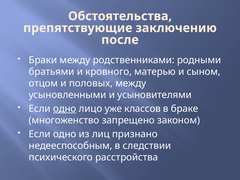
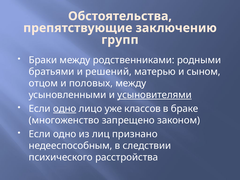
после: после -> групп (120, 40)
кровного: кровного -> решений (109, 72)
усыновителями underline: none -> present (154, 95)
